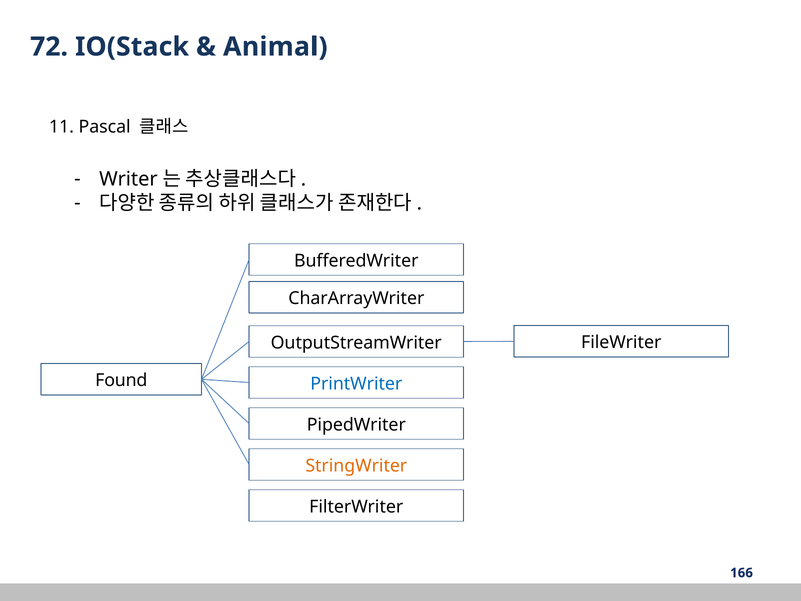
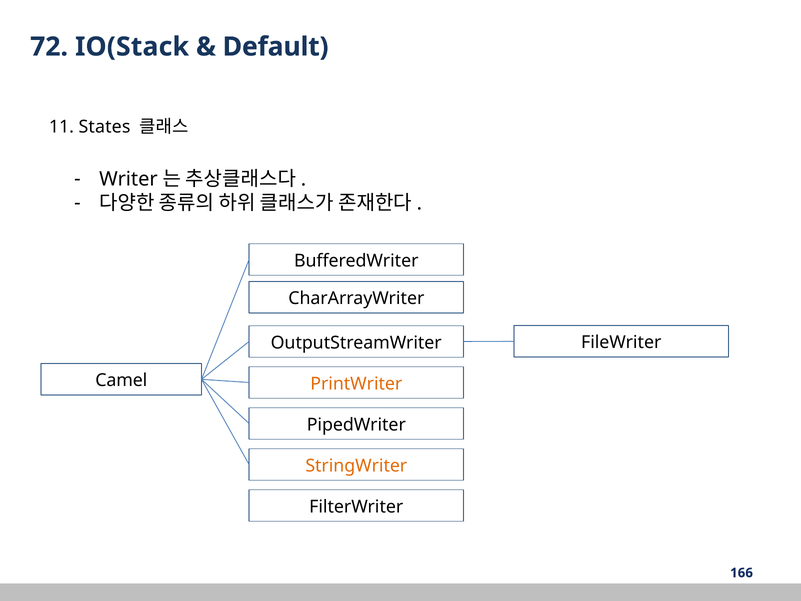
Animal: Animal -> Default (276, 47)
Pascal: Pascal -> States (104, 127)
Found: Found -> Camel (121, 380)
PrintWriter colour: blue -> orange (356, 384)
